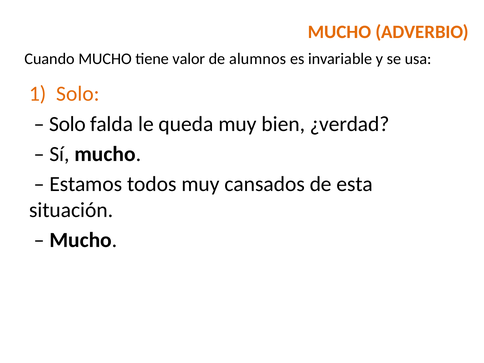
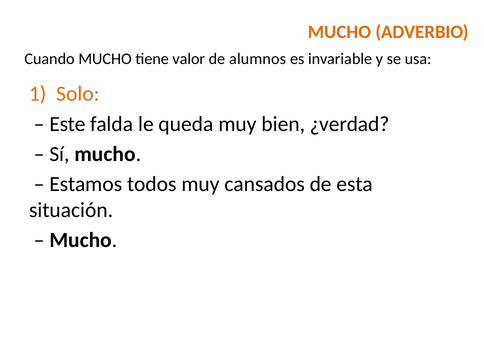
Solo: Solo -> Este (67, 124)
